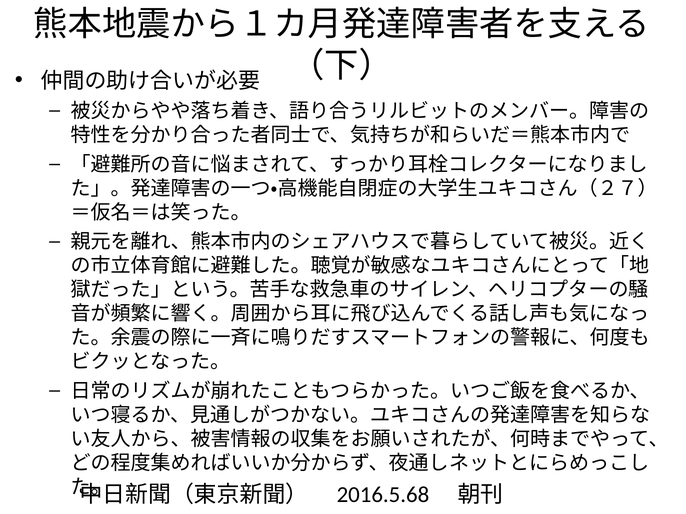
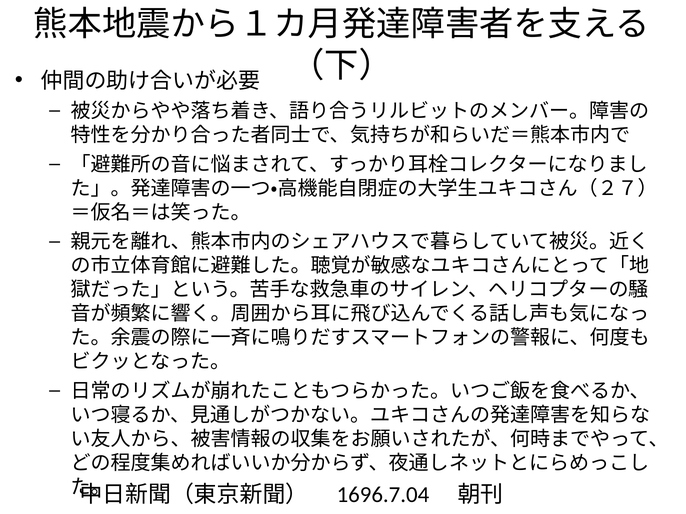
2016.5.68: 2016.5.68 -> 1696.7.04 (383, 495)
